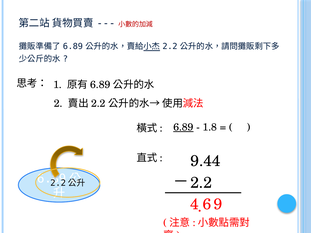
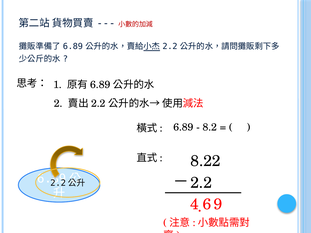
6.89 underline: present -> none (183, 127)
1.8: 1.8 -> 8.2 (210, 127)
9.44: 9.44 -> 8.22 (206, 161)
